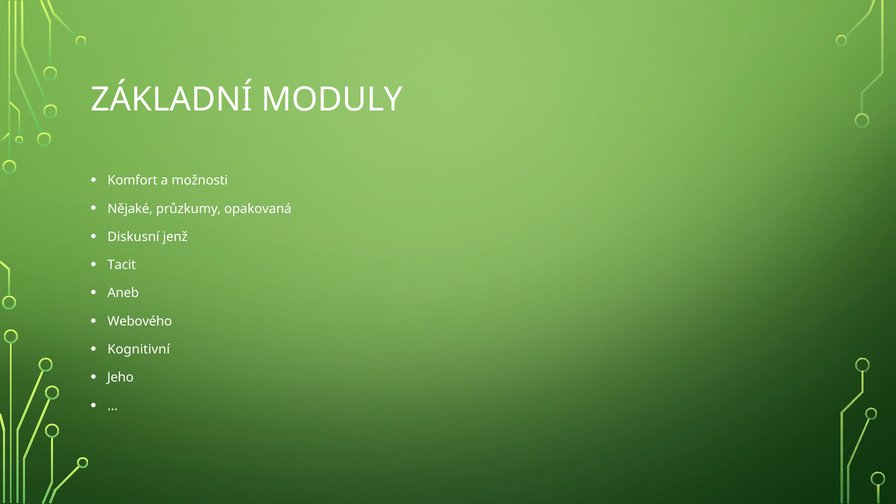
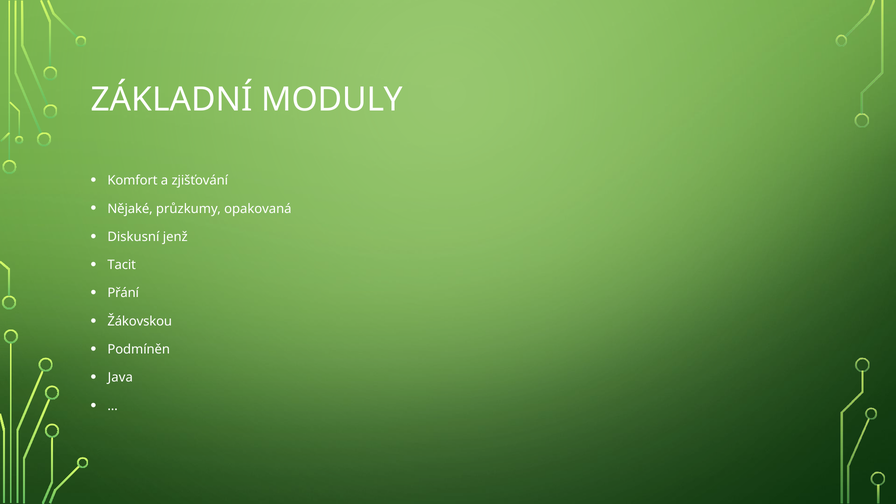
možnosti: možnosti -> zjišťování (200, 181)
Aneb: Aneb -> Přání (123, 293)
Webového: Webového -> Žákovskou (140, 321)
Kognitivní: Kognitivní -> Podmíněn (139, 349)
Jeho: Jeho -> Java (120, 378)
